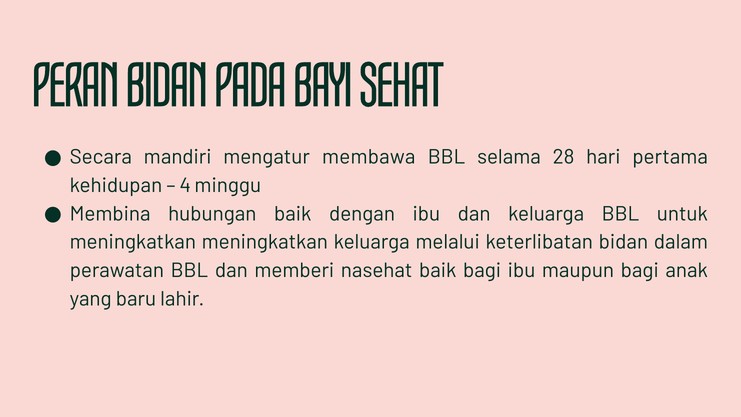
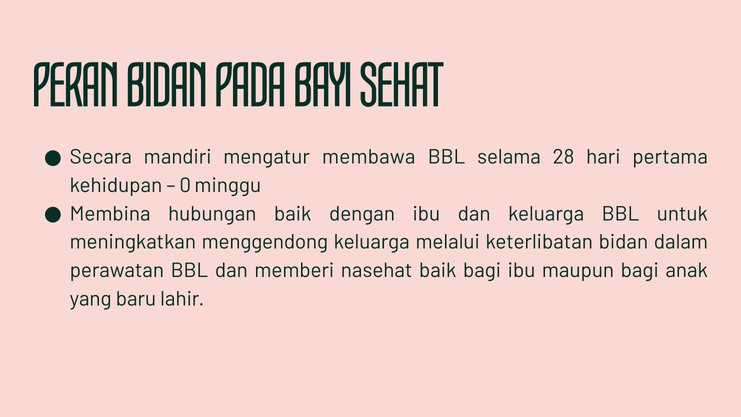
4: 4 -> 0 (185, 185)
meningkatkan meningkatkan: meningkatkan -> menggendong (265, 242)
